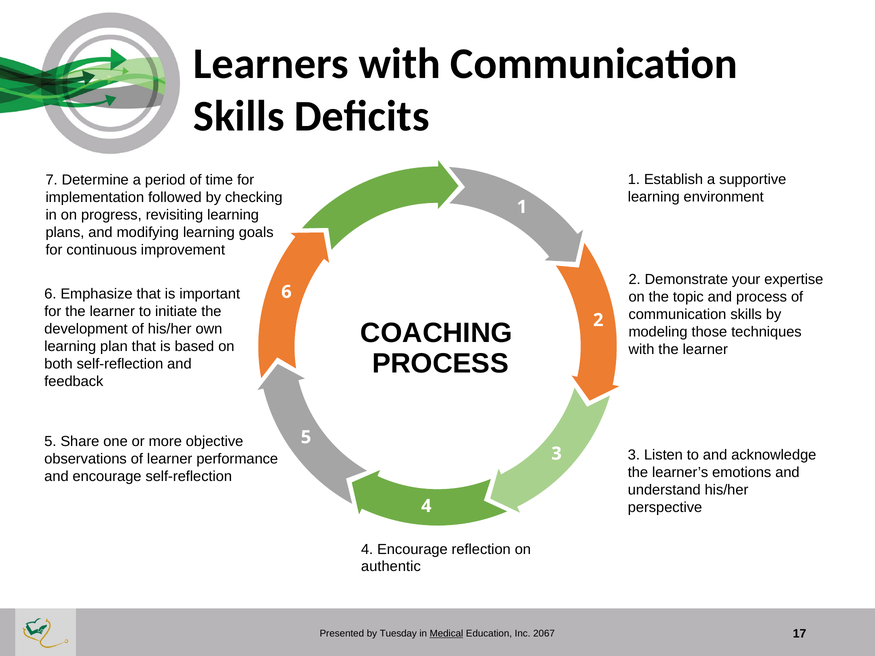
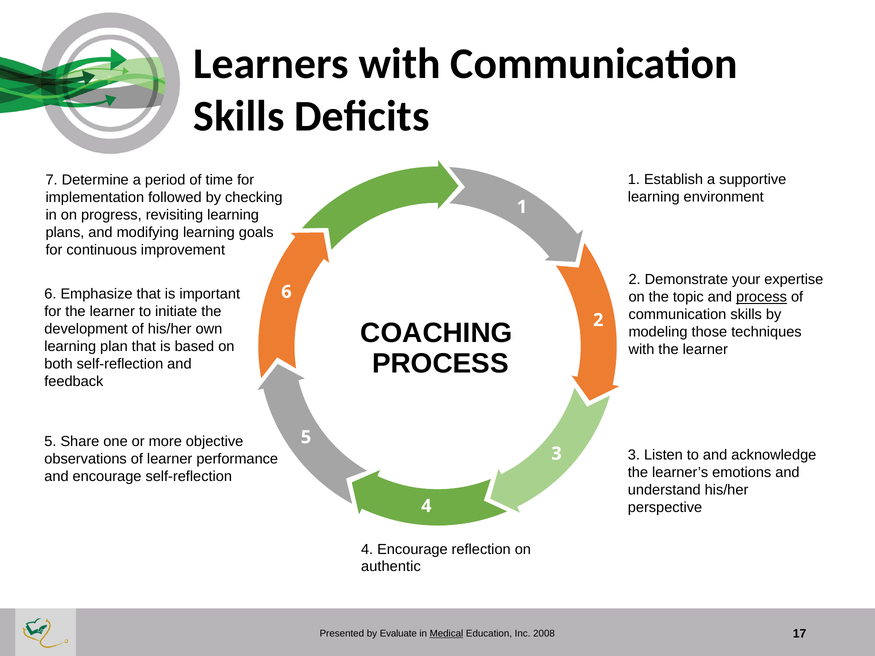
process underline: none -> present (762, 297)
Tuesday: Tuesday -> Evaluate (398, 634)
2067: 2067 -> 2008 (544, 634)
